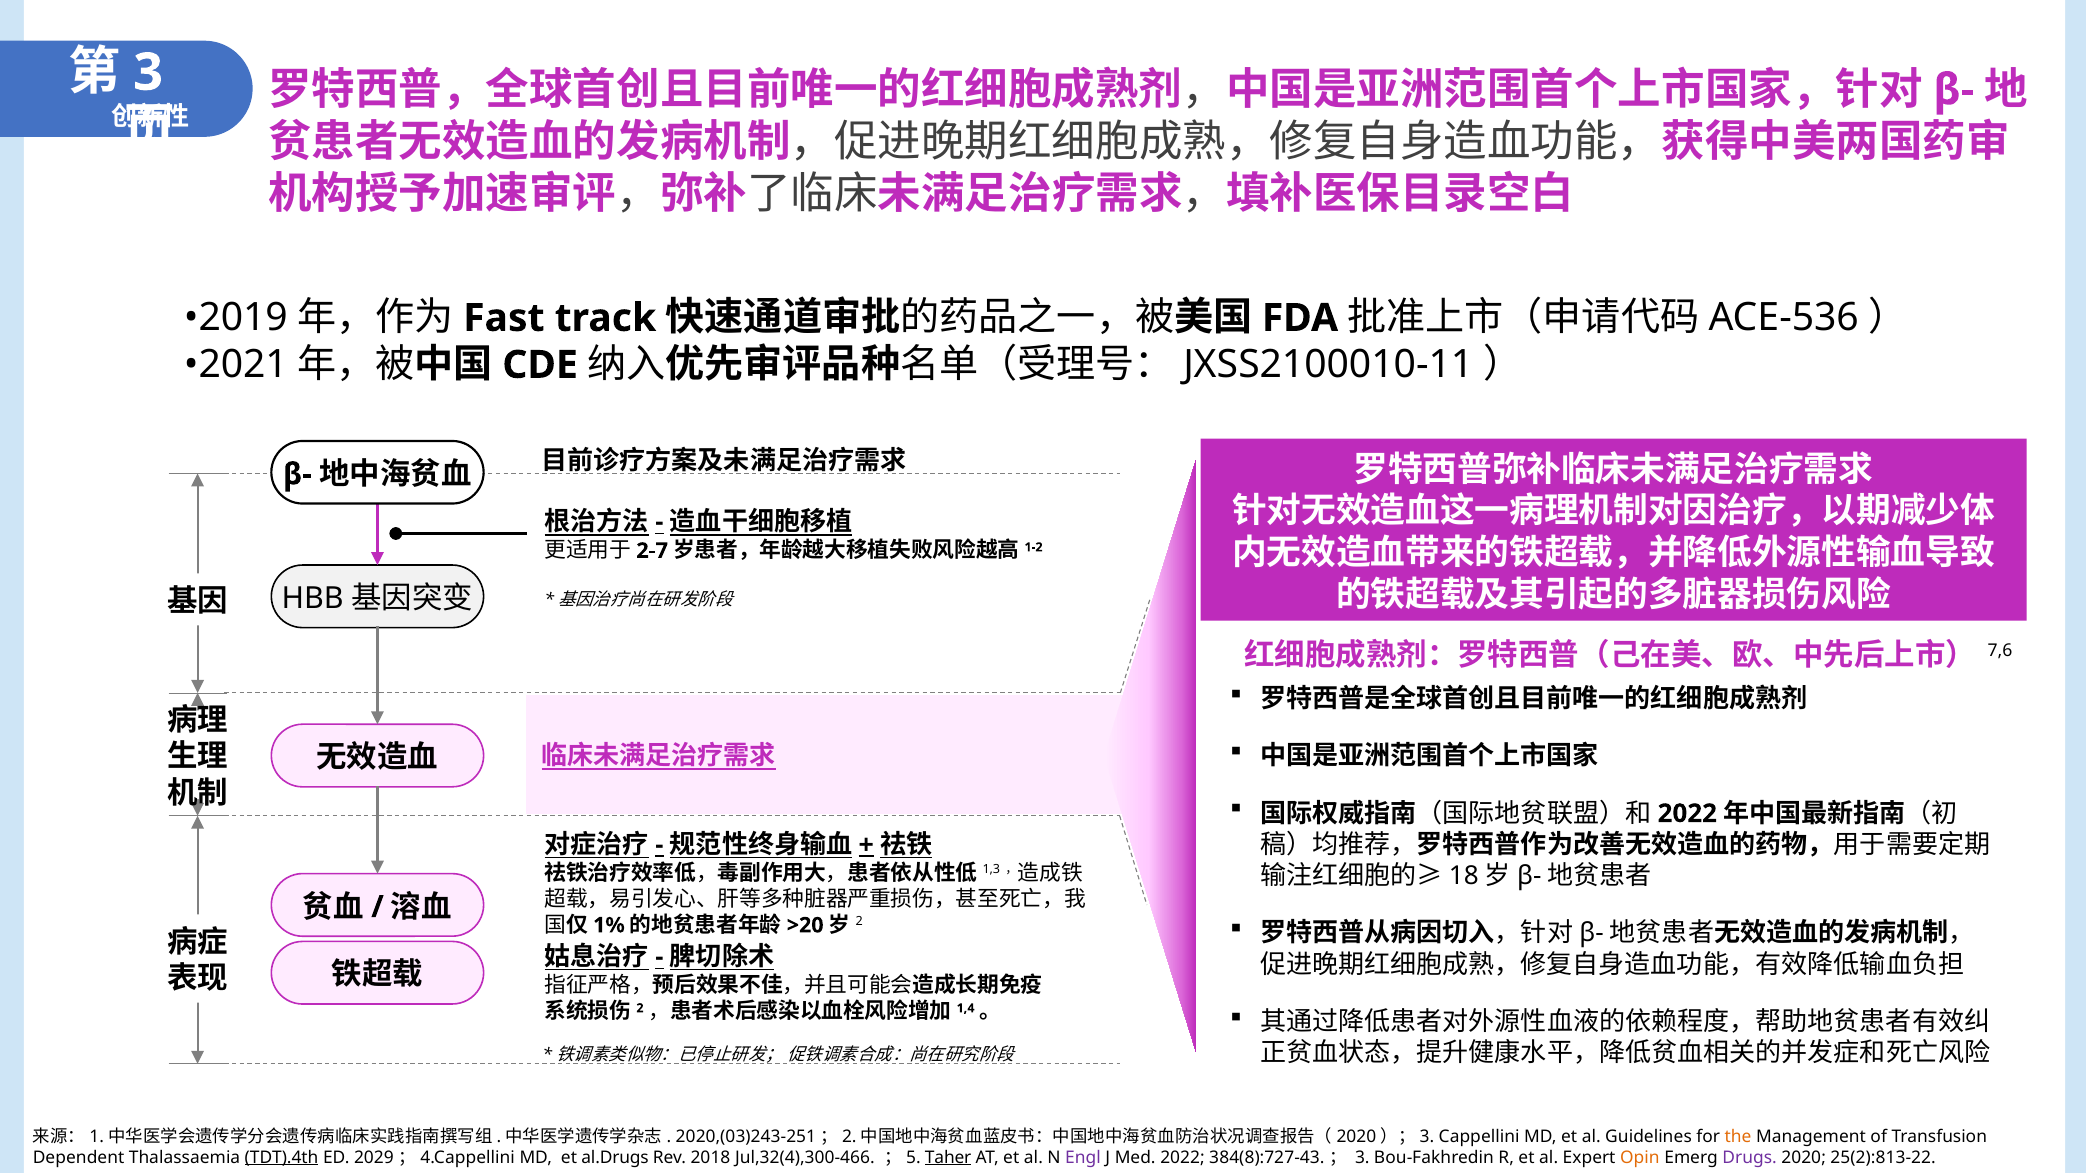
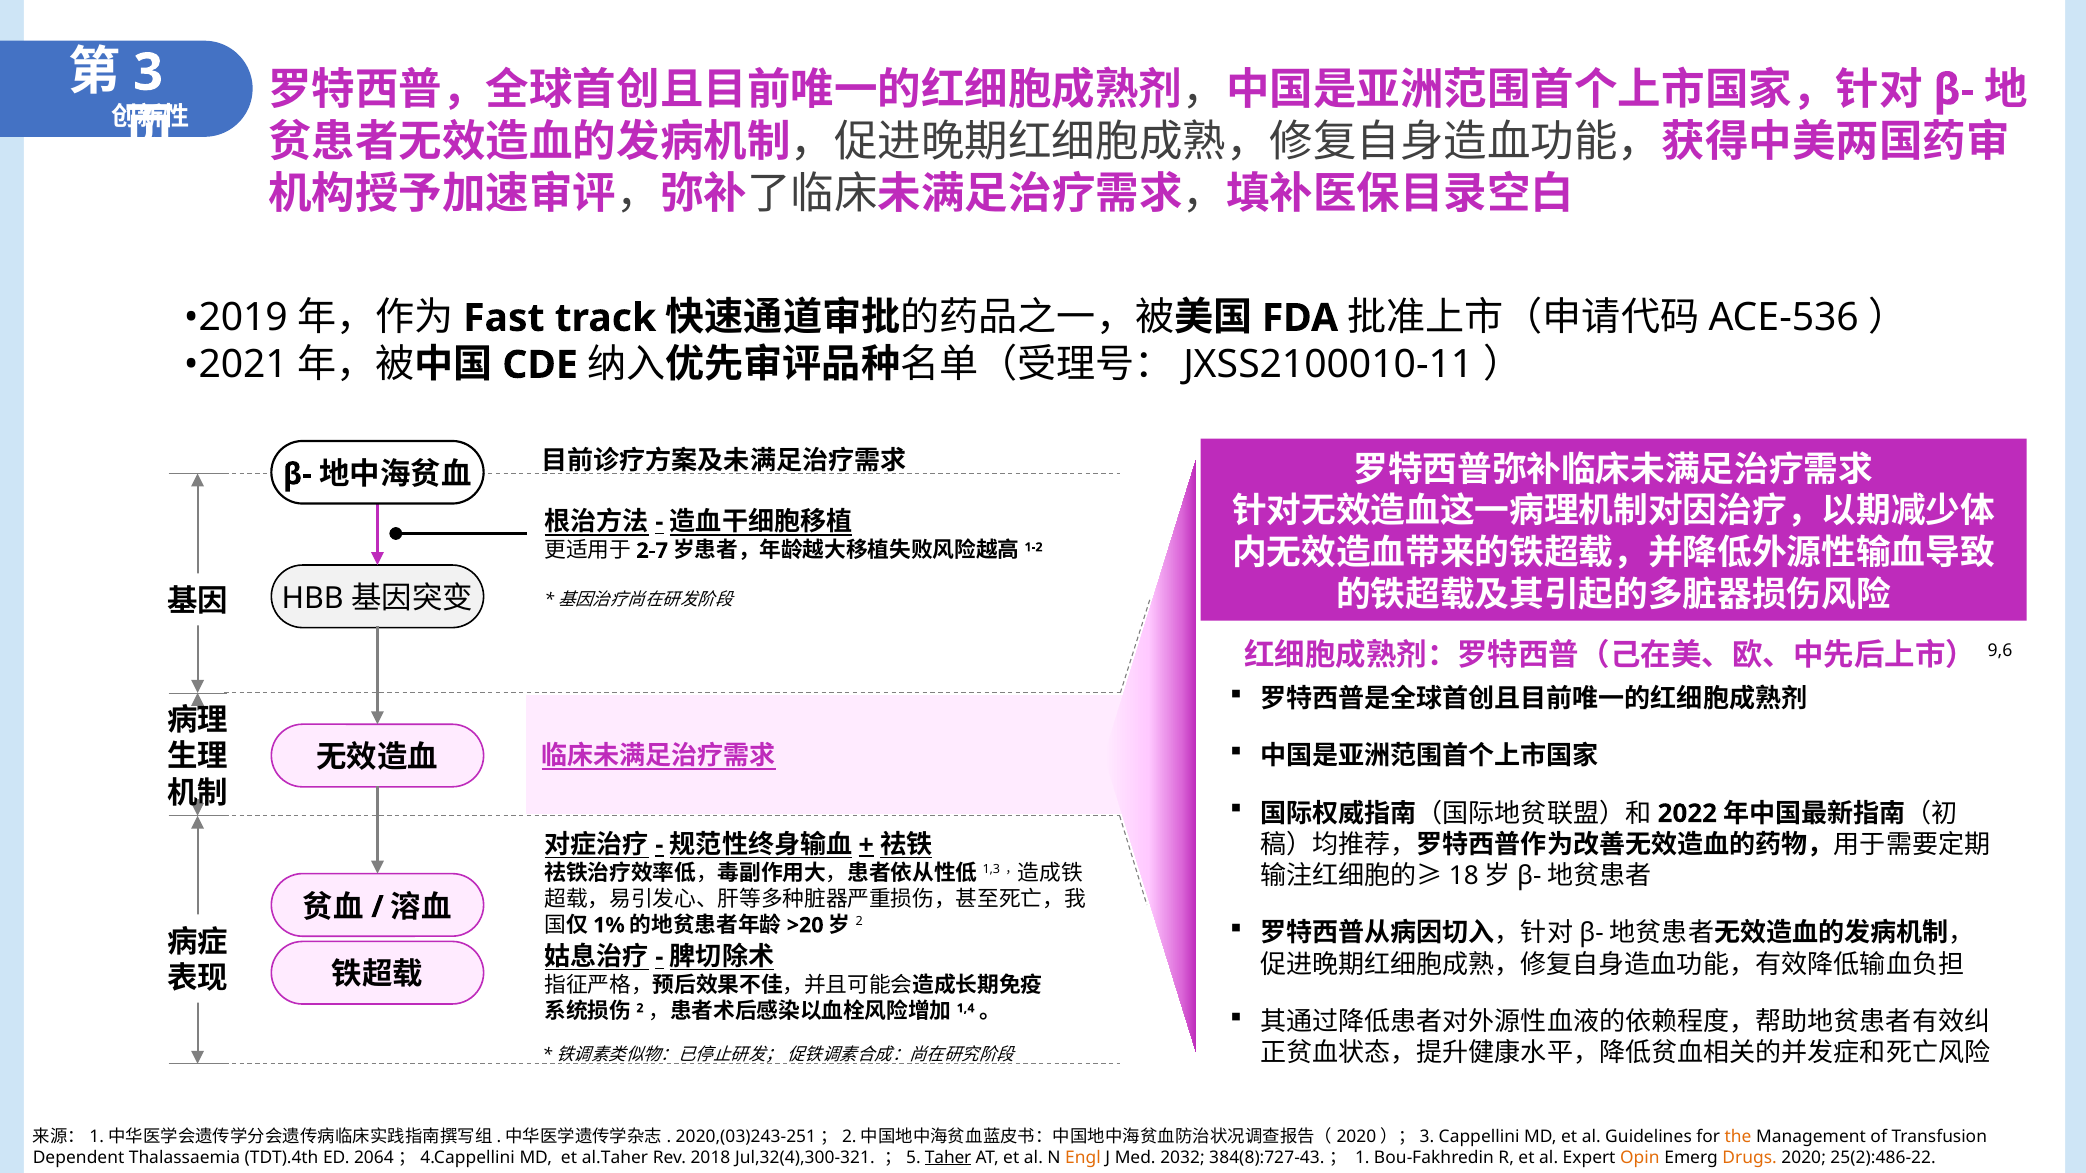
7,6: 7,6 -> 9,6 (2000, 651)
TDT).4th underline: present -> none (282, 1158)
2029: 2029 -> 2064 (374, 1158)
al.Drugs: al.Drugs -> al.Taher (615, 1158)
Jul,32(4),300-466: Jul,32(4),300-466 -> Jul,32(4),300-321 (805, 1158)
Engl colour: purple -> orange (1083, 1158)
Med 2022: 2022 -> 2032 (1183, 1158)
3: 3 -> 1 (1362, 1158)
Drugs colour: purple -> orange (1750, 1158)
25(2):813-22: 25(2):813-22 -> 25(2):486-22 (1883, 1158)
